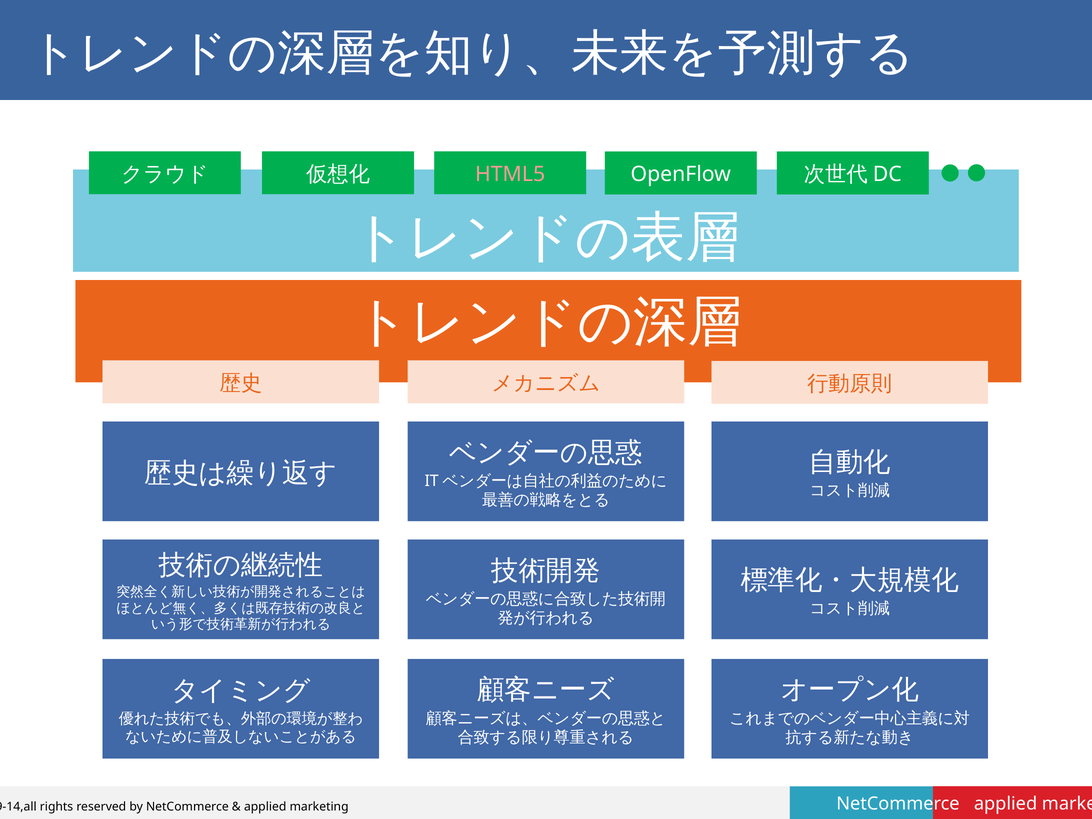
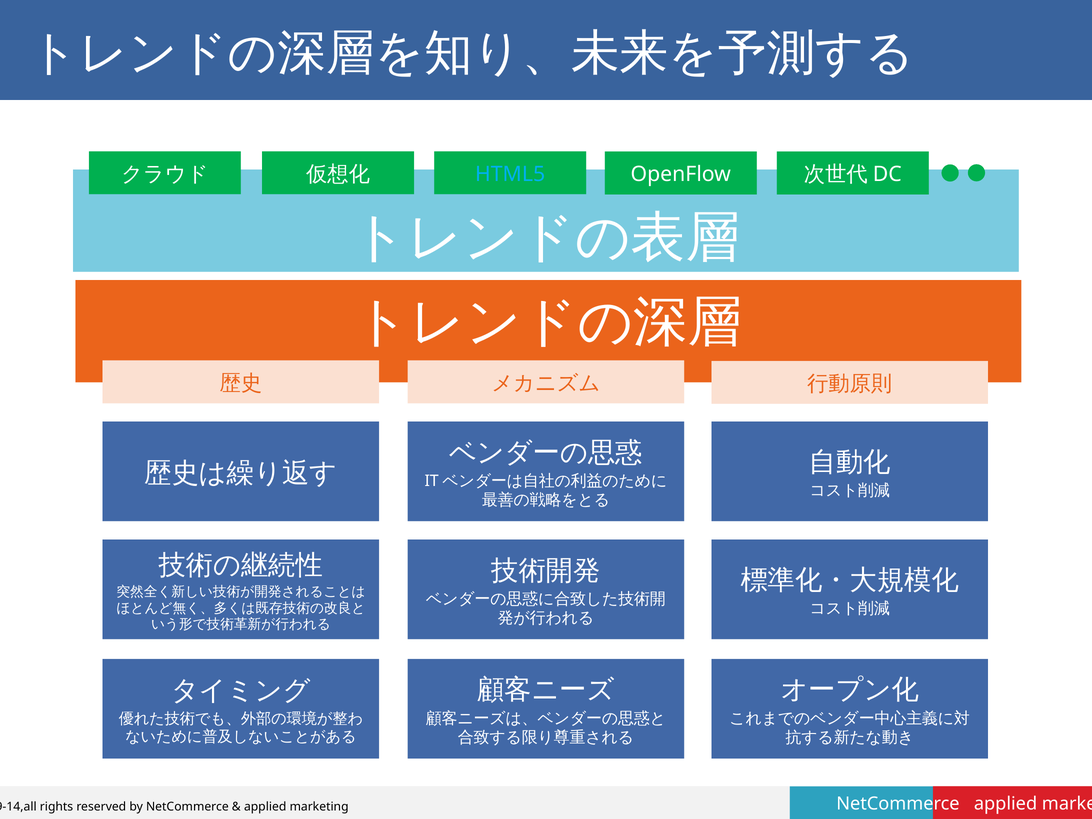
HTML5 colour: pink -> light blue (510, 174)
